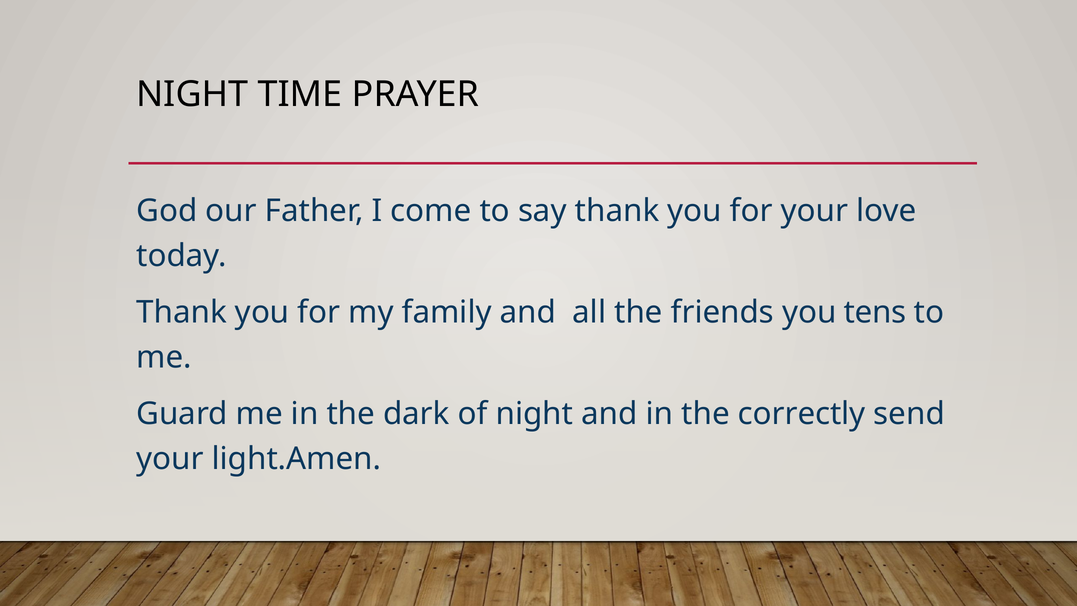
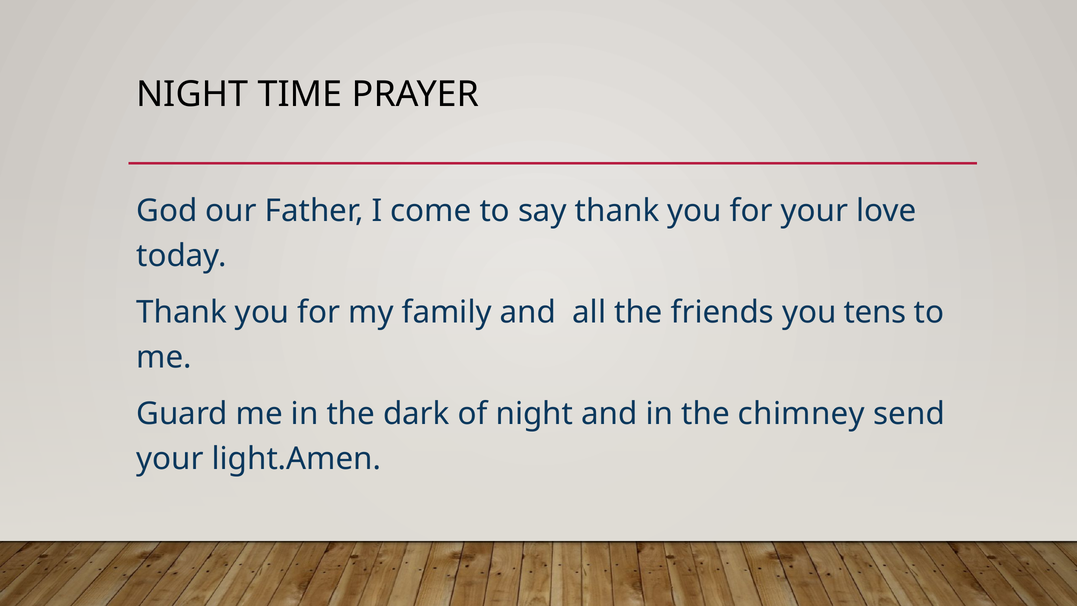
correctly: correctly -> chimney (801, 414)
